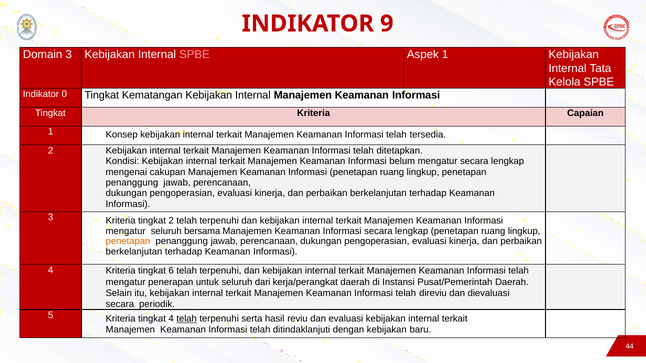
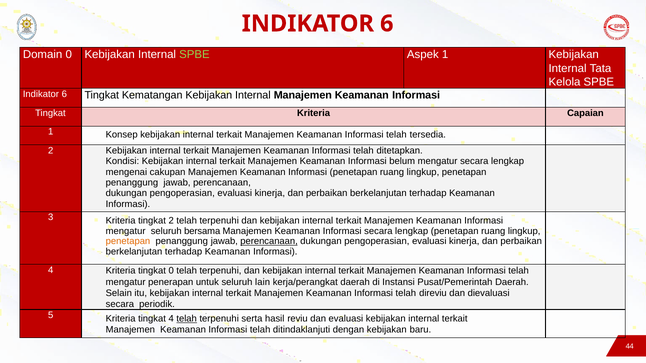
9: 9 -> 6 (387, 24)
Domain 3: 3 -> 0 (69, 54)
SPBE colour: pink -> light green (194, 54)
0: 0 -> 6 (64, 94)
perencanaan underline: none -> present (269, 242)
tingkat 6: 6 -> 0 (171, 271)
dari: dari -> lain (263, 282)
